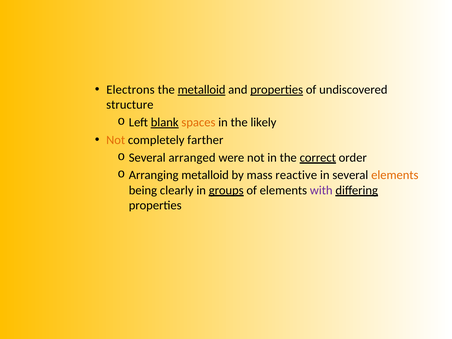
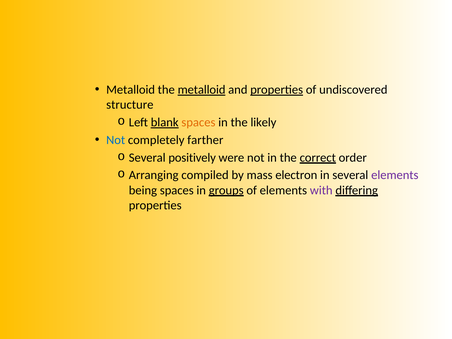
Electrons: Electrons -> Metalloid (131, 90)
Not colour: orange -> blue (116, 140)
arranged: arranged -> positively (192, 158)
Arranging metalloid: metalloid -> compiled (205, 175)
reactive: reactive -> electron (296, 175)
elements colour: orange -> purple (395, 175)
being clearly: clearly -> spaces (177, 190)
